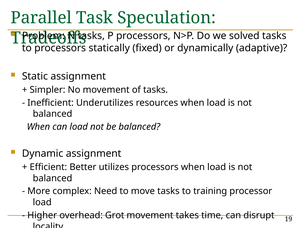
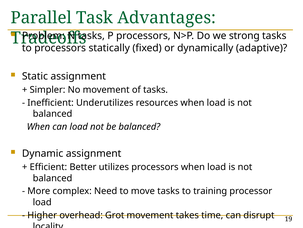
Speculation: Speculation -> Advantages (167, 18)
solved: solved -> strong (244, 36)
